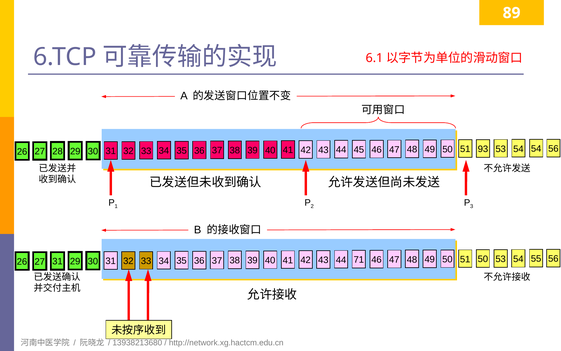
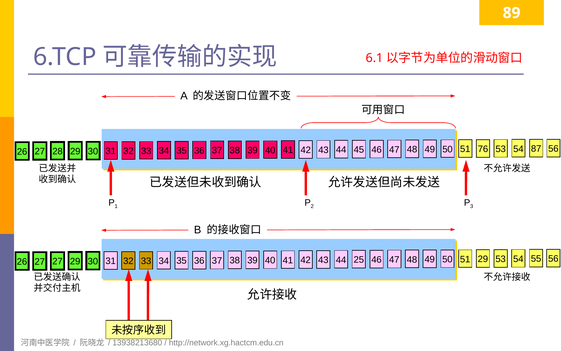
93: 93 -> 76 (483, 149)
54 54: 54 -> 87 (536, 149)
27 31: 31 -> 27 (57, 261)
71: 71 -> 25 (359, 260)
51 50: 50 -> 29 (483, 259)
